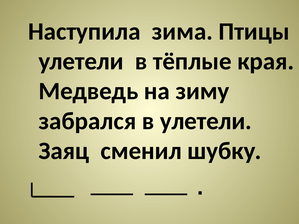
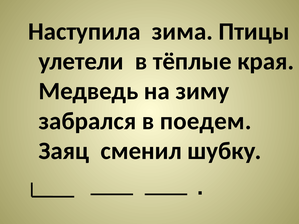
в улетели: улетели -> поедем (206, 121)
